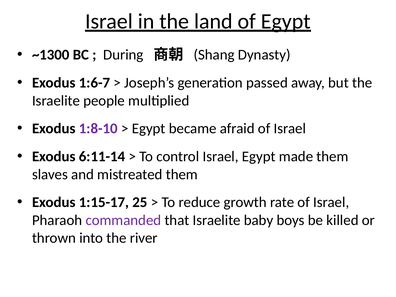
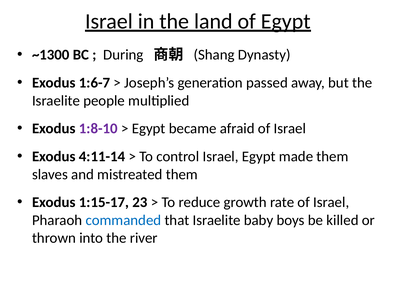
6:11-14: 6:11-14 -> 4:11-14 (102, 157)
25: 25 -> 23 (140, 202)
commanded colour: purple -> blue (123, 220)
